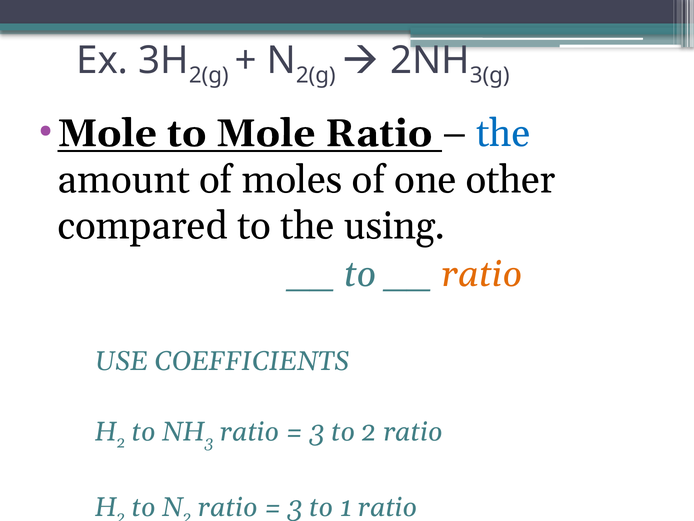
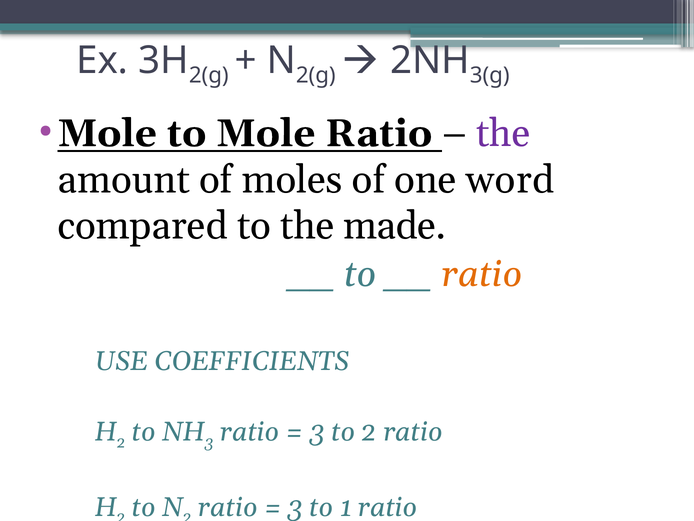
the colour: blue -> purple (503, 133)
other: other -> word (510, 180)
using: using -> made (395, 226)
